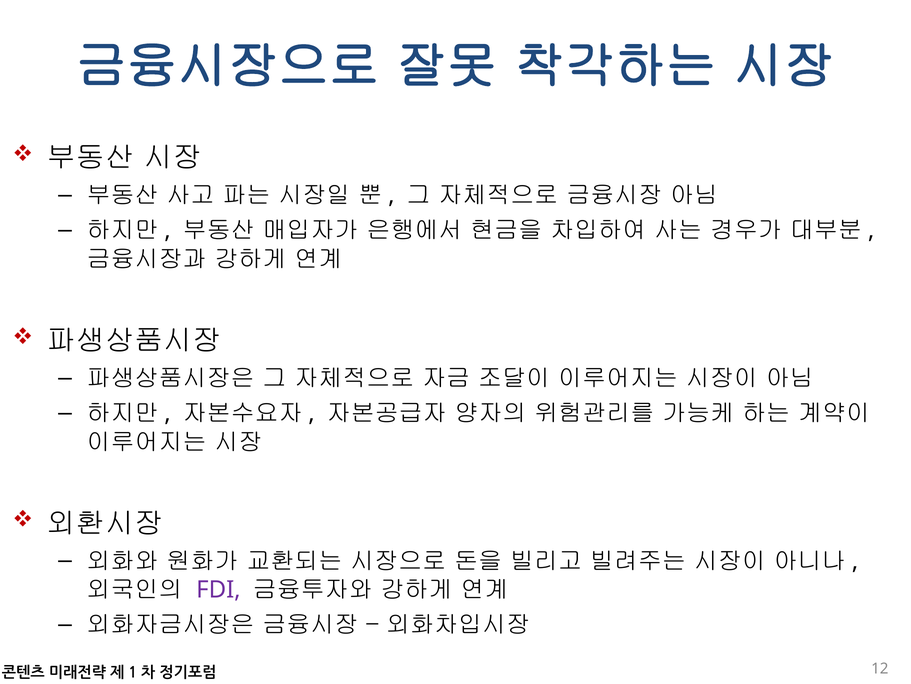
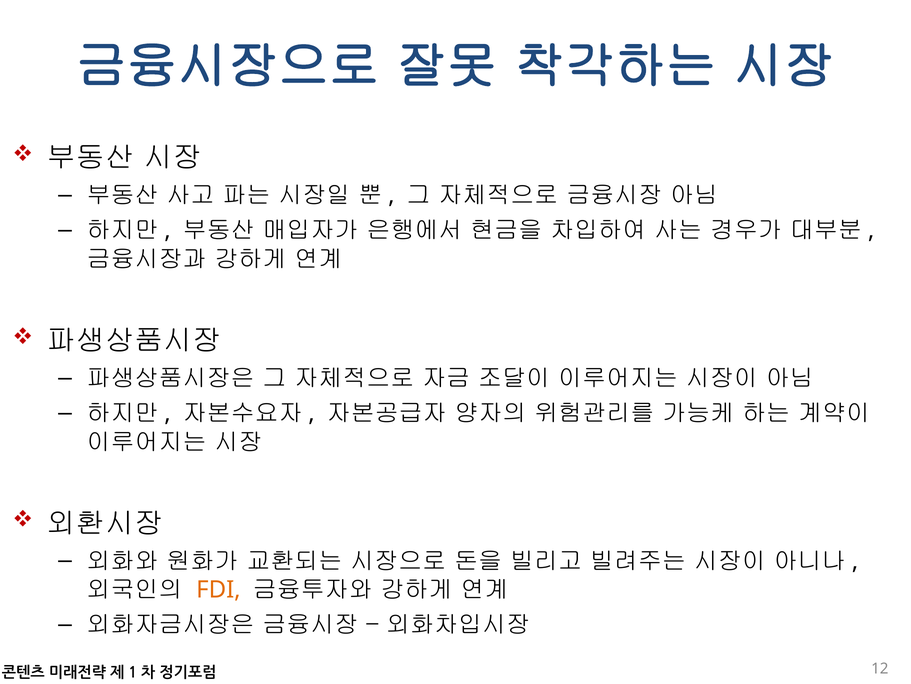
FDI colour: purple -> orange (218, 589)
